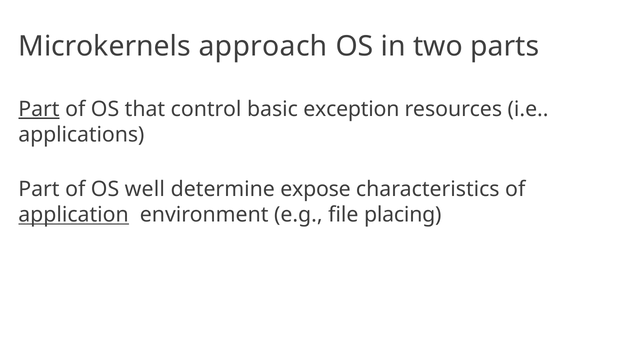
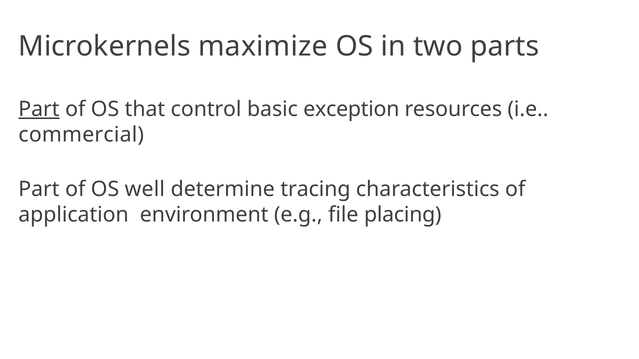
approach: approach -> maximize (263, 46)
applications: applications -> commercial (81, 135)
expose: expose -> tracing (315, 189)
application underline: present -> none (74, 215)
